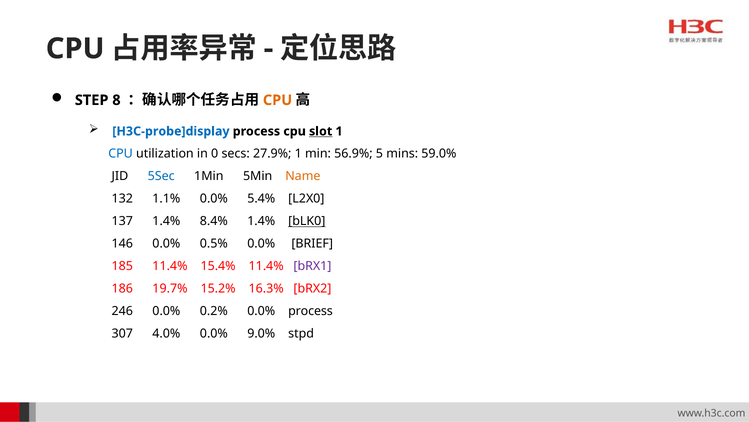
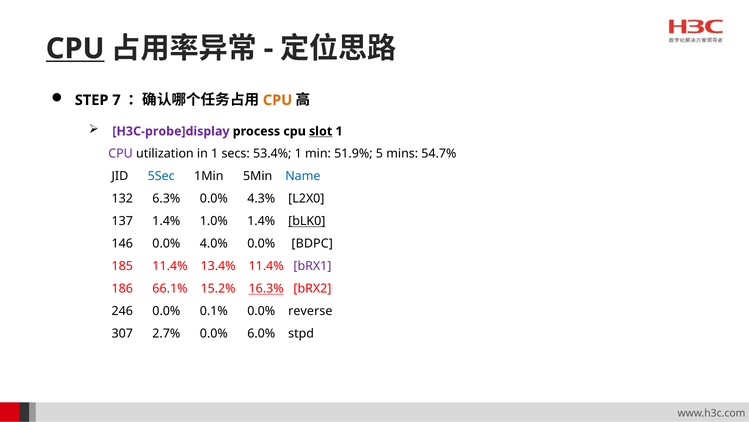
CPU underline: none -> present (75, 49)
8: 8 -> 7 (116, 100)
H3C-probe]display colour: blue -> purple (171, 131)
CPU colour: blue -> purple (121, 154)
in 0: 0 -> 1 (215, 154)
27.9%: 27.9% -> 53.4% (272, 154)
56.9%: 56.9% -> 51.9% (353, 154)
59.0%: 59.0% -> 54.7% (439, 154)
Name colour: orange -> blue (303, 176)
1.1%: 1.1% -> 6.3% (166, 198)
5.4%: 5.4% -> 4.3% (261, 198)
8.4%: 8.4% -> 1.0% (214, 221)
0.5%: 0.5% -> 4.0% (214, 243)
BRIEF: BRIEF -> BDPC (312, 243)
15.4%: 15.4% -> 13.4% (218, 266)
19.7%: 19.7% -> 66.1% (170, 288)
16.3% underline: none -> present (266, 288)
0.2%: 0.2% -> 0.1% (214, 311)
0.0% process: process -> reverse (310, 311)
4.0%: 4.0% -> 2.7% (166, 333)
9.0%: 9.0% -> 6.0% (261, 333)
